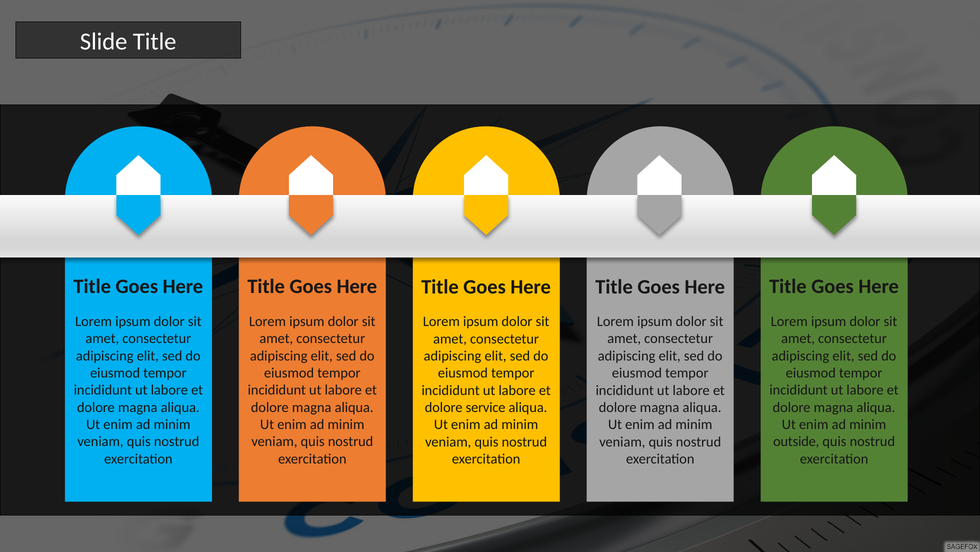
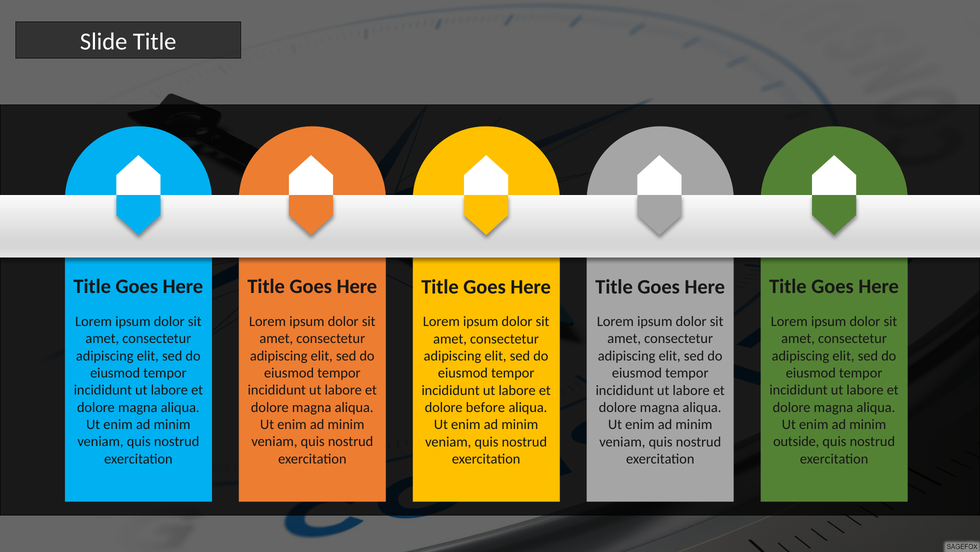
service: service -> before (485, 407)
